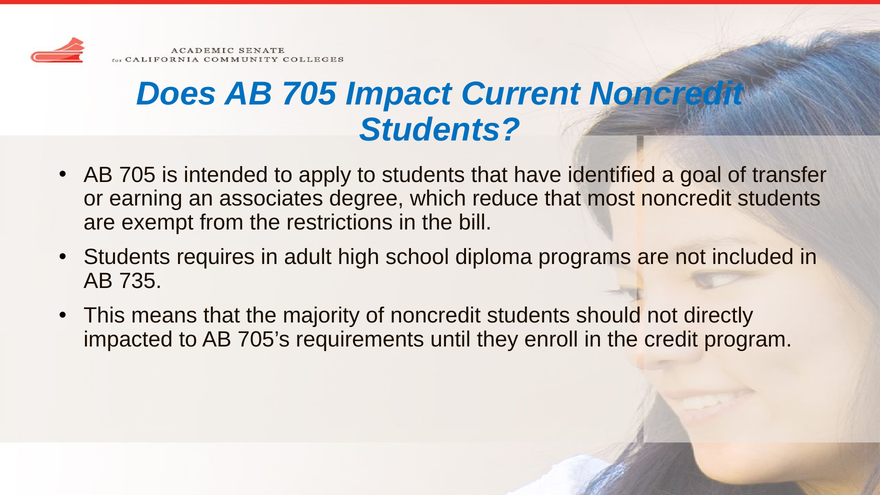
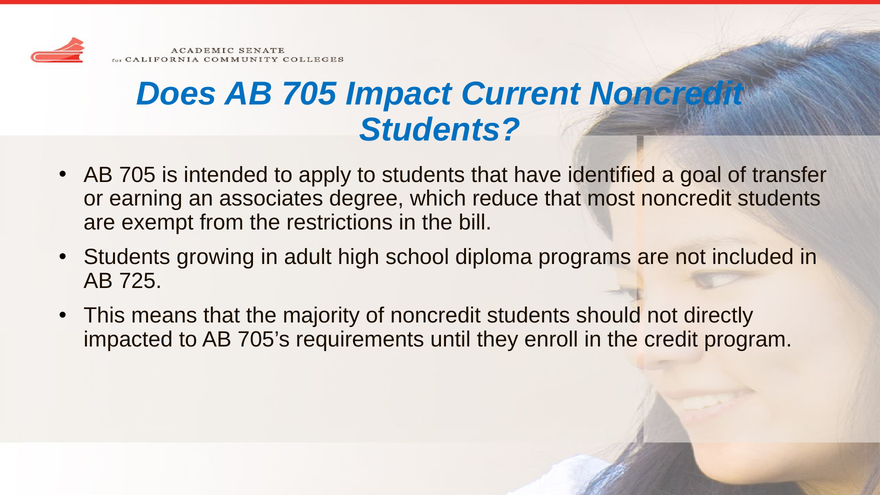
requires: requires -> growing (216, 257)
735: 735 -> 725 (140, 281)
